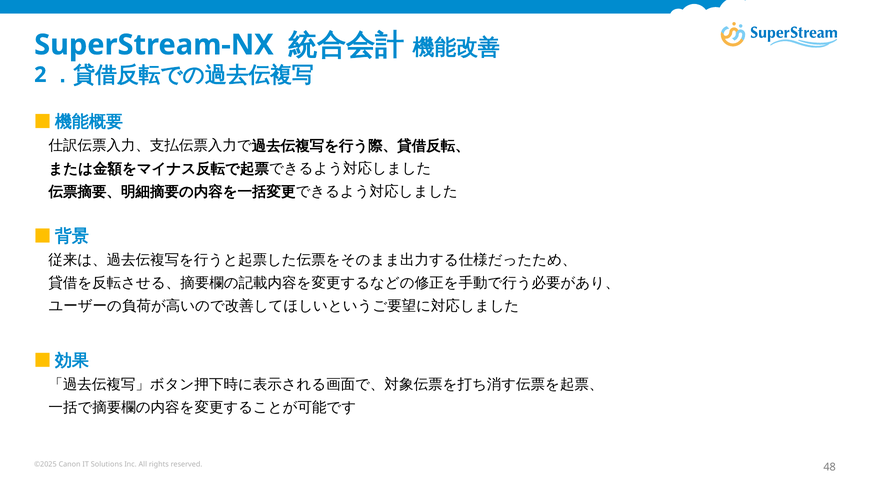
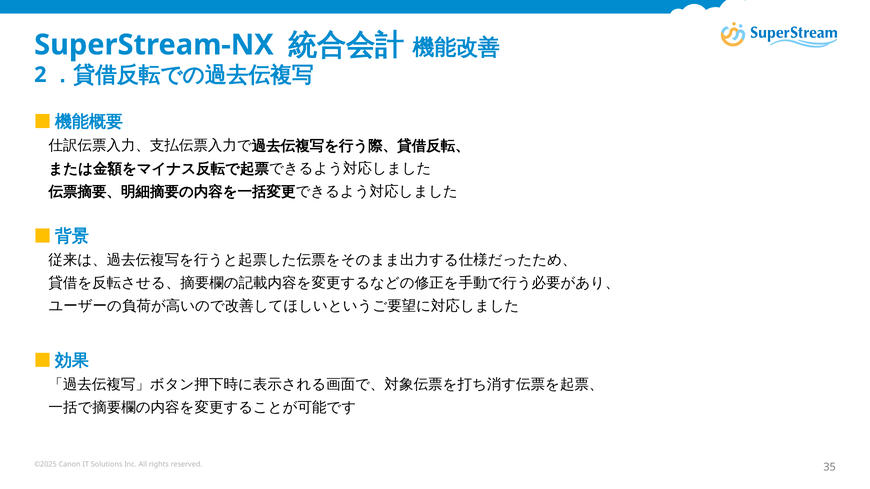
48: 48 -> 35 (830, 468)
